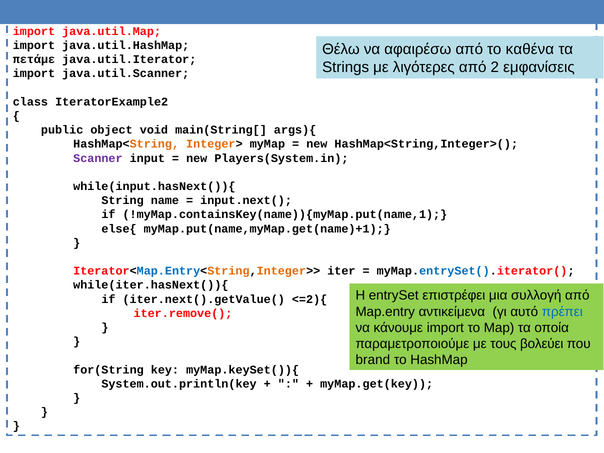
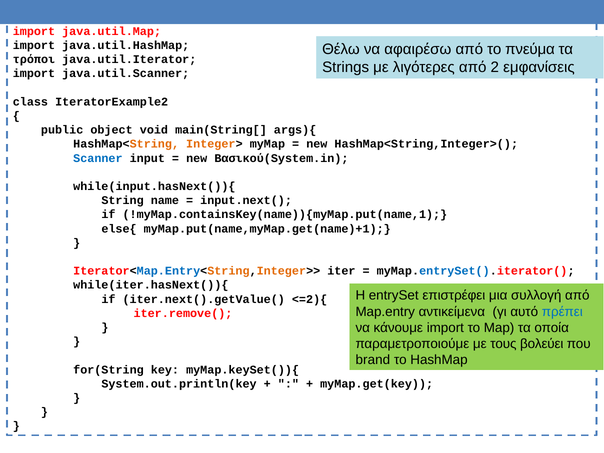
καθένα: καθένα -> πνεύμα (530, 49)
πετάμε: πετάμε -> τρόποι (34, 59)
Scanner colour: purple -> blue (98, 158)
Players(System.in: Players(System.in -> Βασικού(System.in (281, 158)
